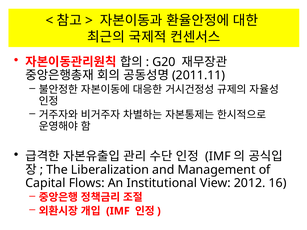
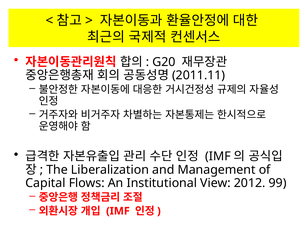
16: 16 -> 99 (278, 183)
